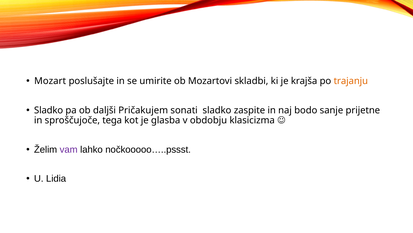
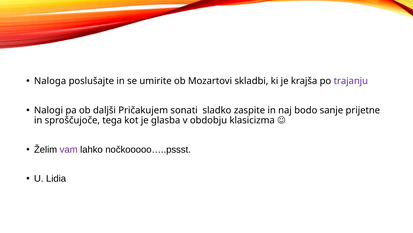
Mozart: Mozart -> Naloga (50, 81)
trajanju colour: orange -> purple (351, 81)
Sladko: Sladko -> Nalogi (49, 110)
